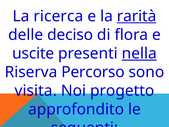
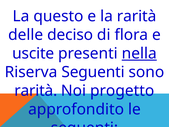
ricerca: ricerca -> questo (58, 16)
rarità underline: present -> none (137, 16)
Riserva Percorso: Percorso -> Seguenti (93, 72)
visita: visita -> rarità (36, 90)
